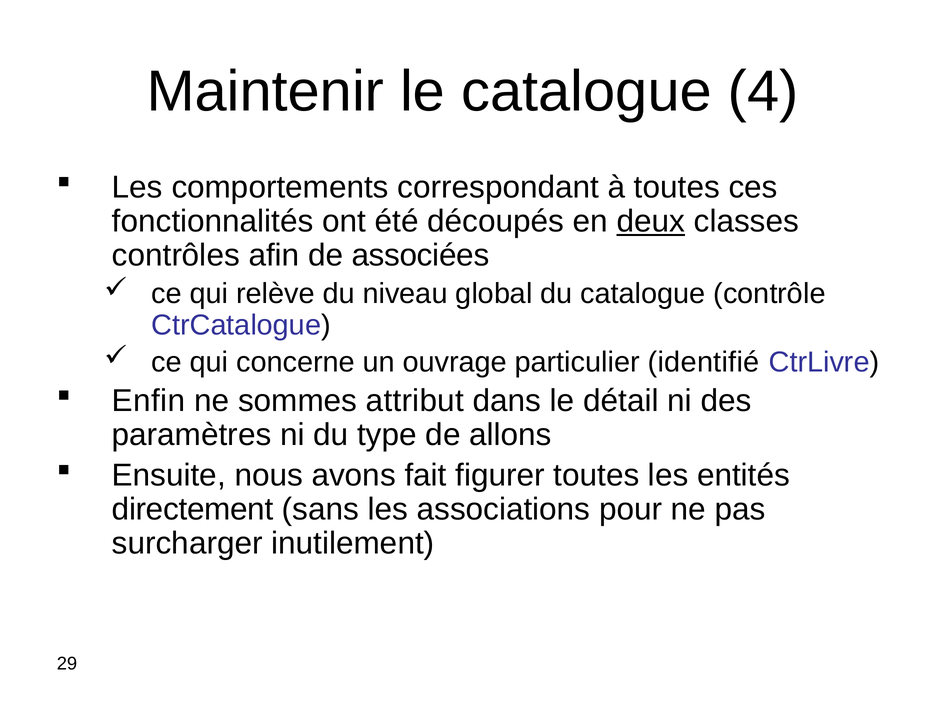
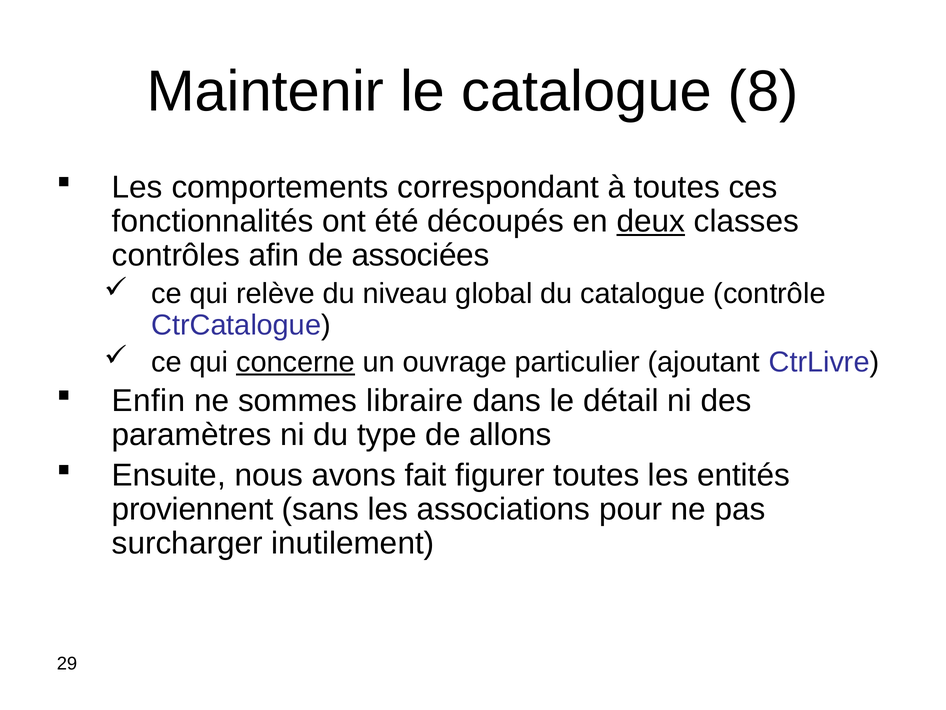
4: 4 -> 8 (763, 92)
concerne underline: none -> present (296, 362)
identifié: identifié -> ajoutant (704, 362)
attribut: attribut -> libraire (415, 401)
directement: directement -> proviennent (193, 509)
